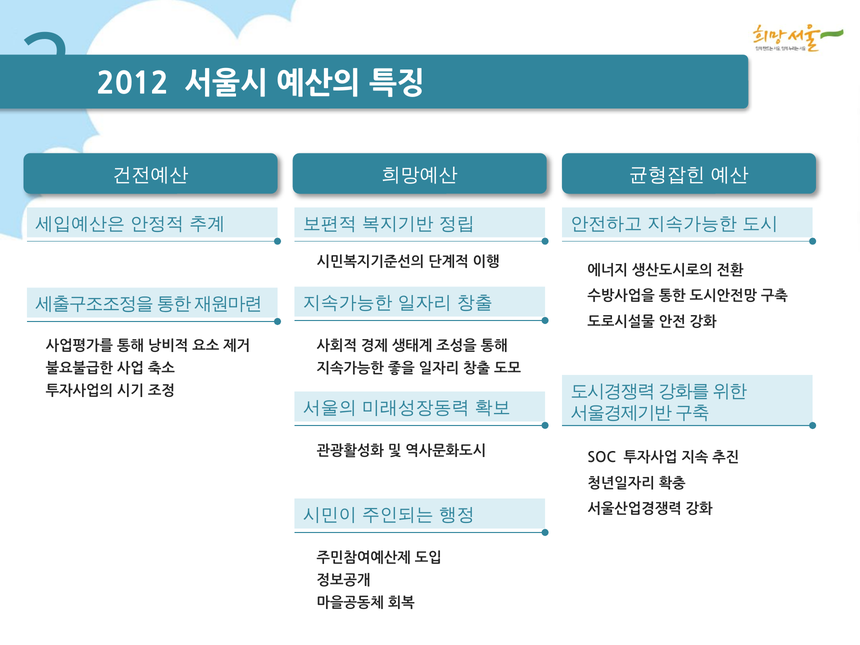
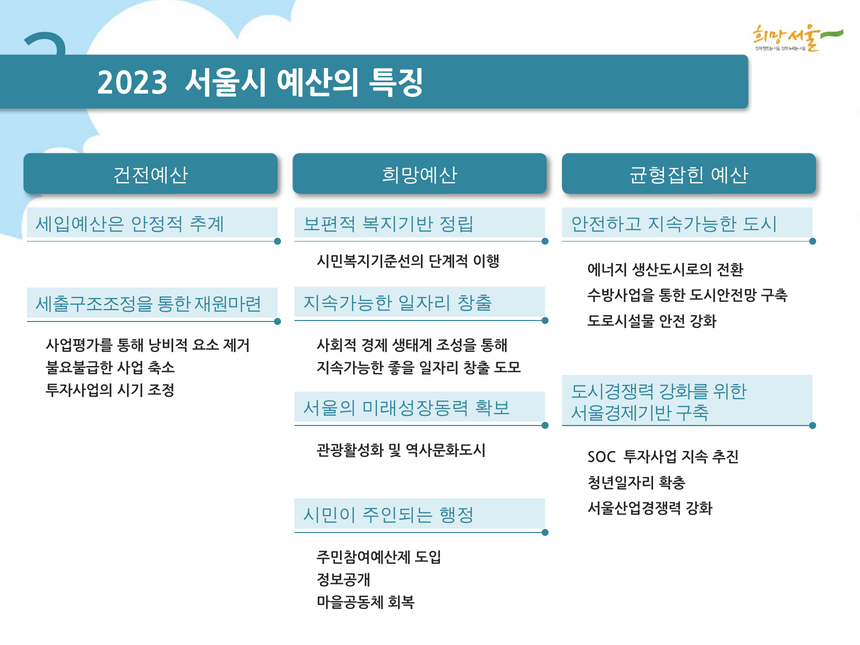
2012: 2012 -> 2023 (133, 84)
